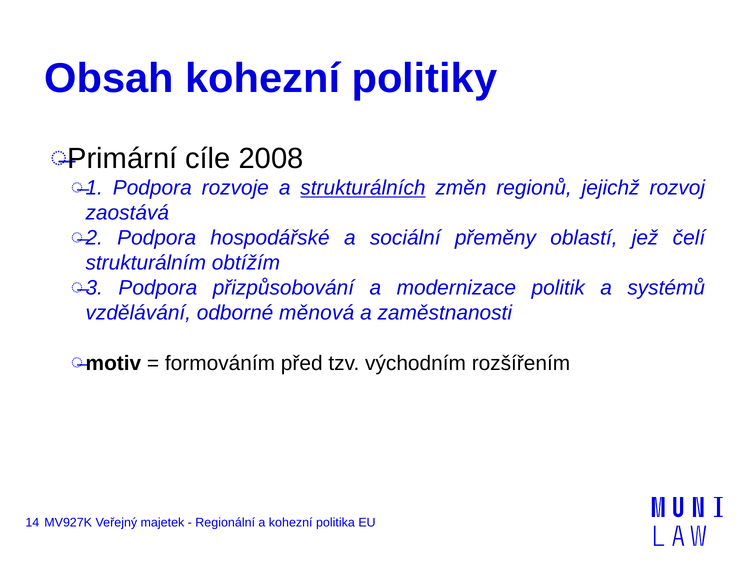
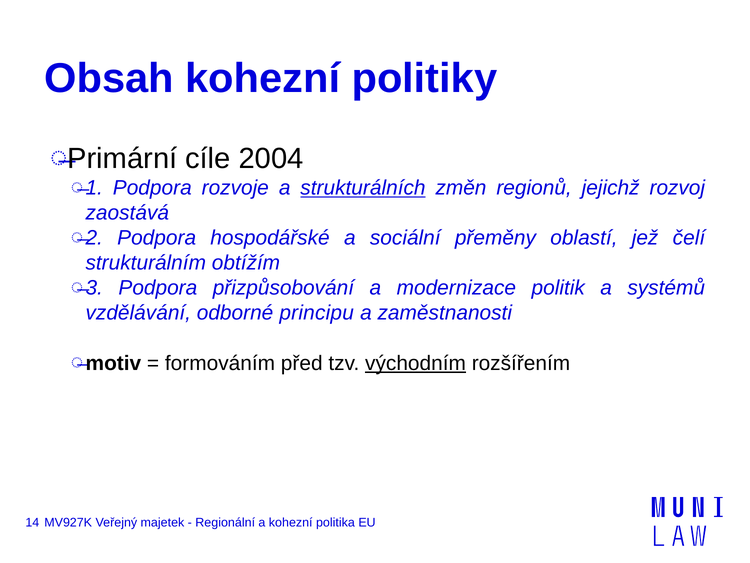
2008: 2008 -> 2004 (271, 158)
měnová: měnová -> principu (317, 313)
východním underline: none -> present (416, 363)
